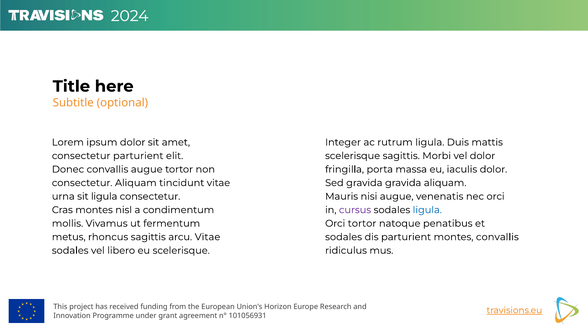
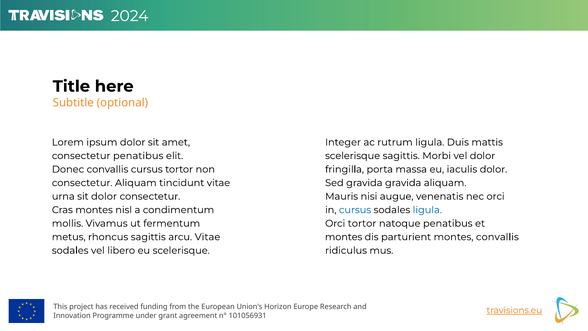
consectetur parturient: parturient -> penatibus (138, 156)
convallis augue: augue -> cursus (147, 169)
sit ligula: ligula -> dolor (104, 196)
cursus colour: purple -> blue (355, 210)
sodales: sodales -> montes (344, 237)
